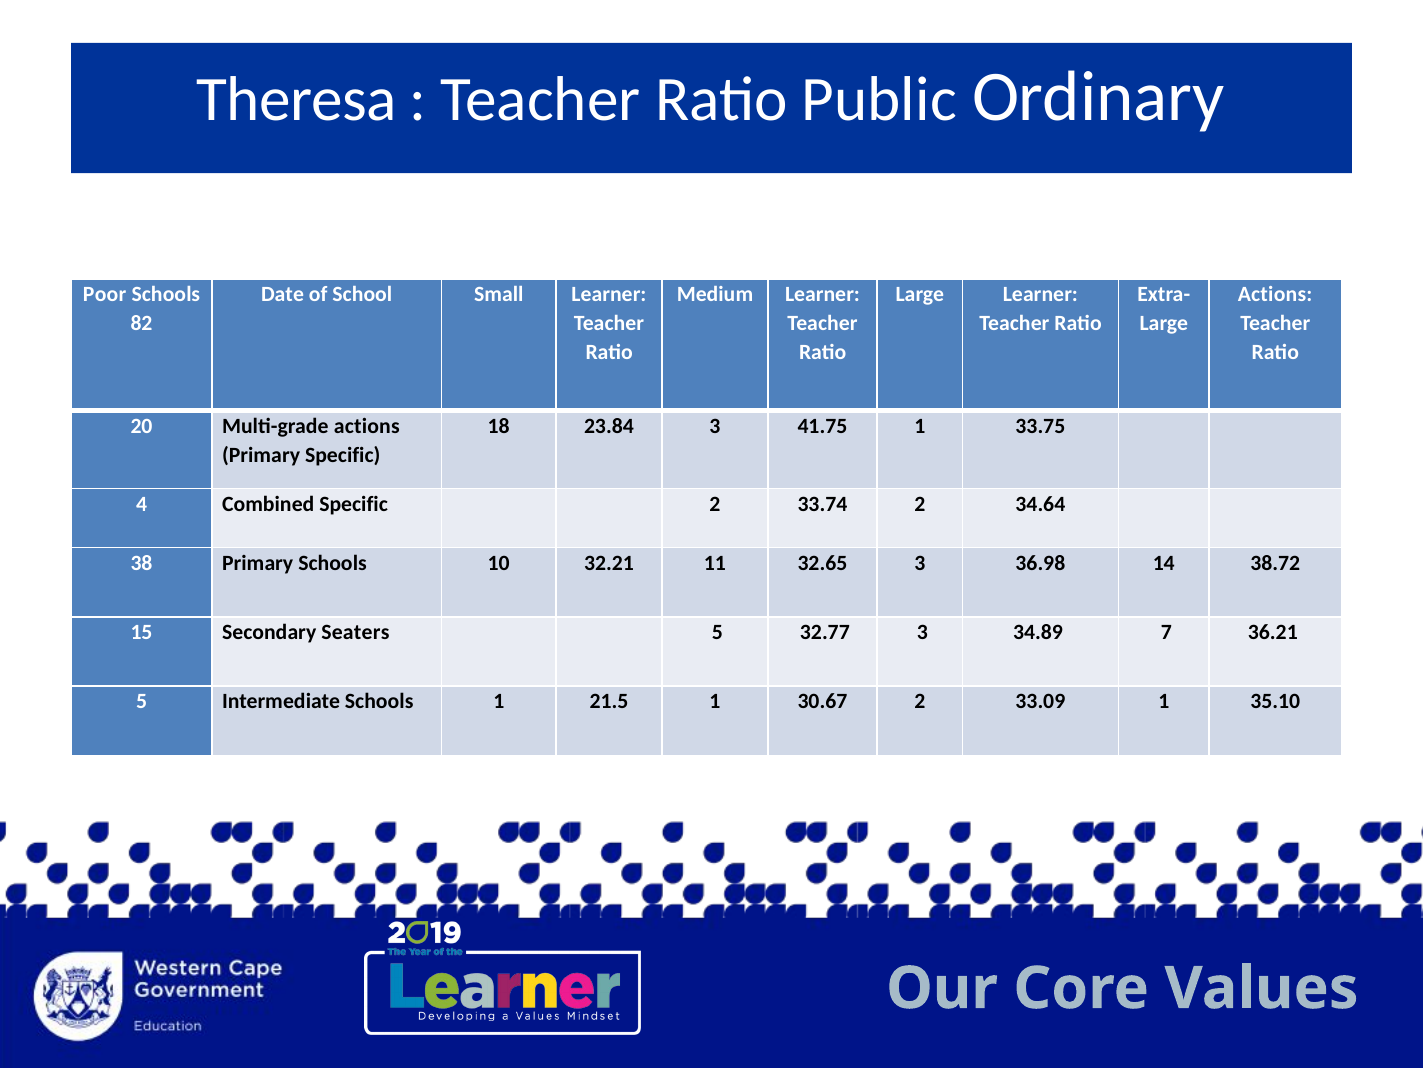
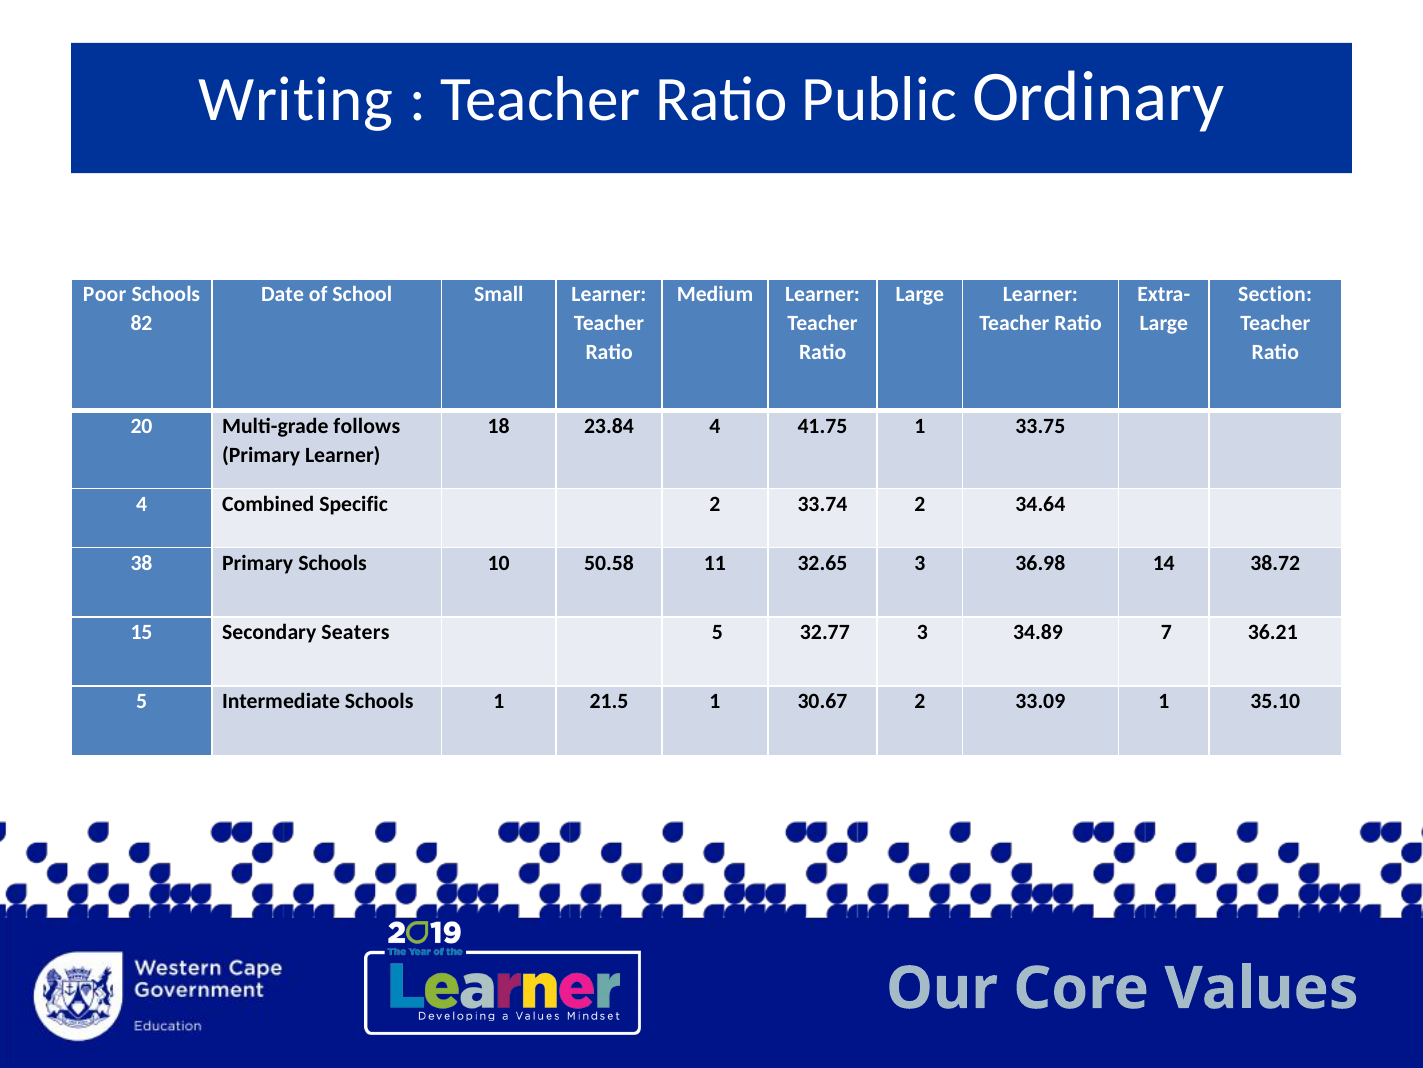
Theresa: Theresa -> Writing (296, 100)
Actions: Actions -> Section (1275, 294)
Multi-grade actions: actions -> follows (367, 426)
23.84 3: 3 -> 4 (715, 426)
Primary Specific: Specific -> Learner (343, 455)
32.21: 32.21 -> 50.58 (609, 563)
